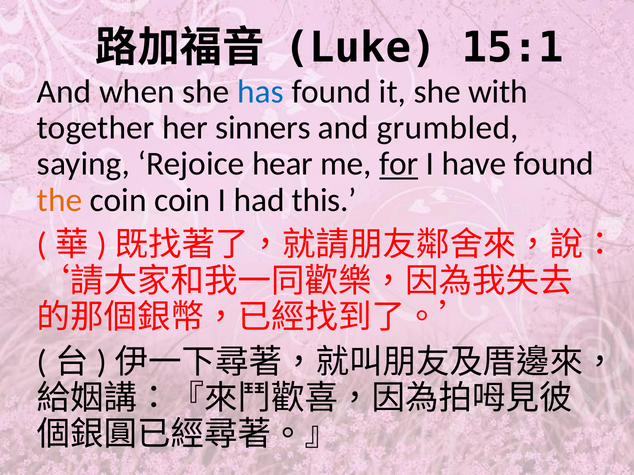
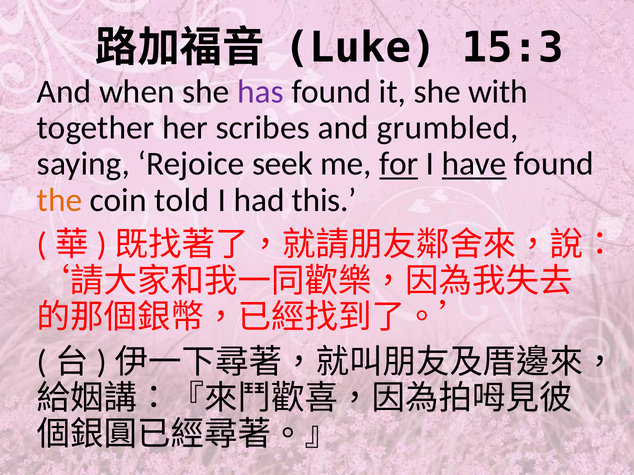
15:1: 15:1 -> 15:3 (513, 48)
has colour: blue -> purple (261, 92)
sinners: sinners -> scribes (263, 128)
hear: hear -> seek (282, 164)
have underline: none -> present (474, 164)
coin coin: coin -> told (182, 200)
